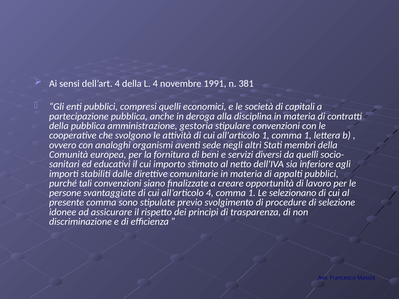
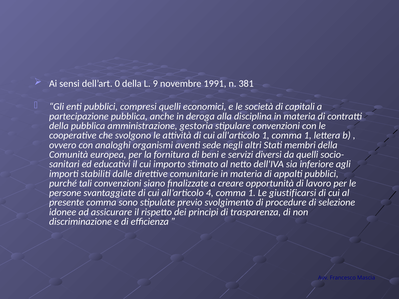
dell’art 4: 4 -> 0 (117, 84)
L 4: 4 -> 9 (155, 84)
selezionano: selezionano -> giustificarsi (293, 193)
